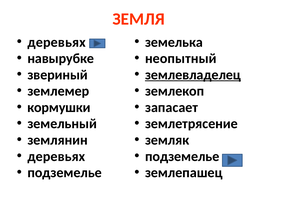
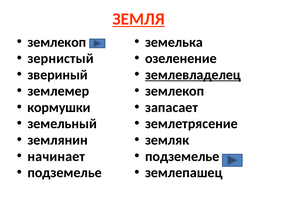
ЗЕМЛЯ underline: none -> present (139, 19)
деревьях: деревьях -> землекоп (57, 42)
навырубке: навырубке -> зернистый (61, 58)
неопытный: неопытный -> озеленение (181, 58)
деревьях: деревьях -> начинает (56, 156)
